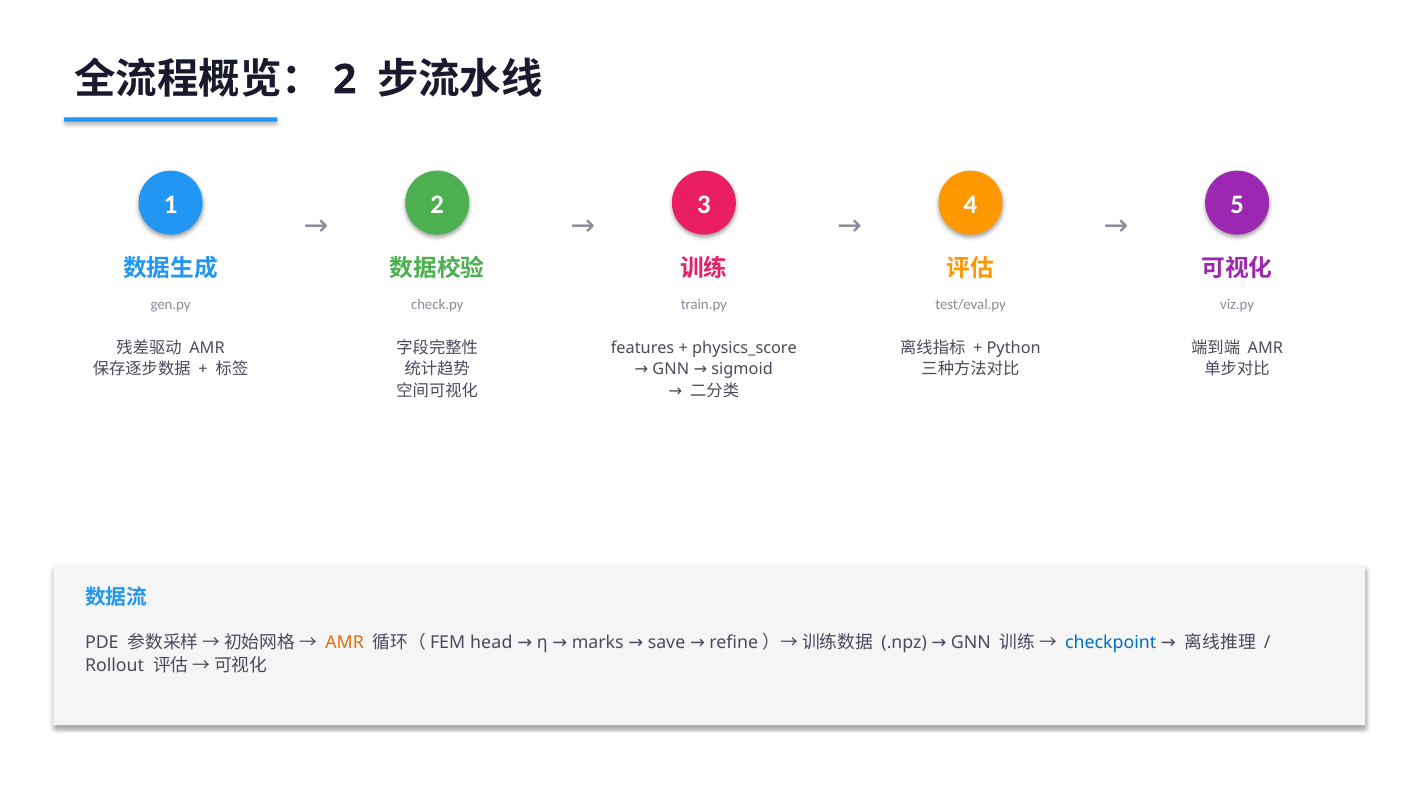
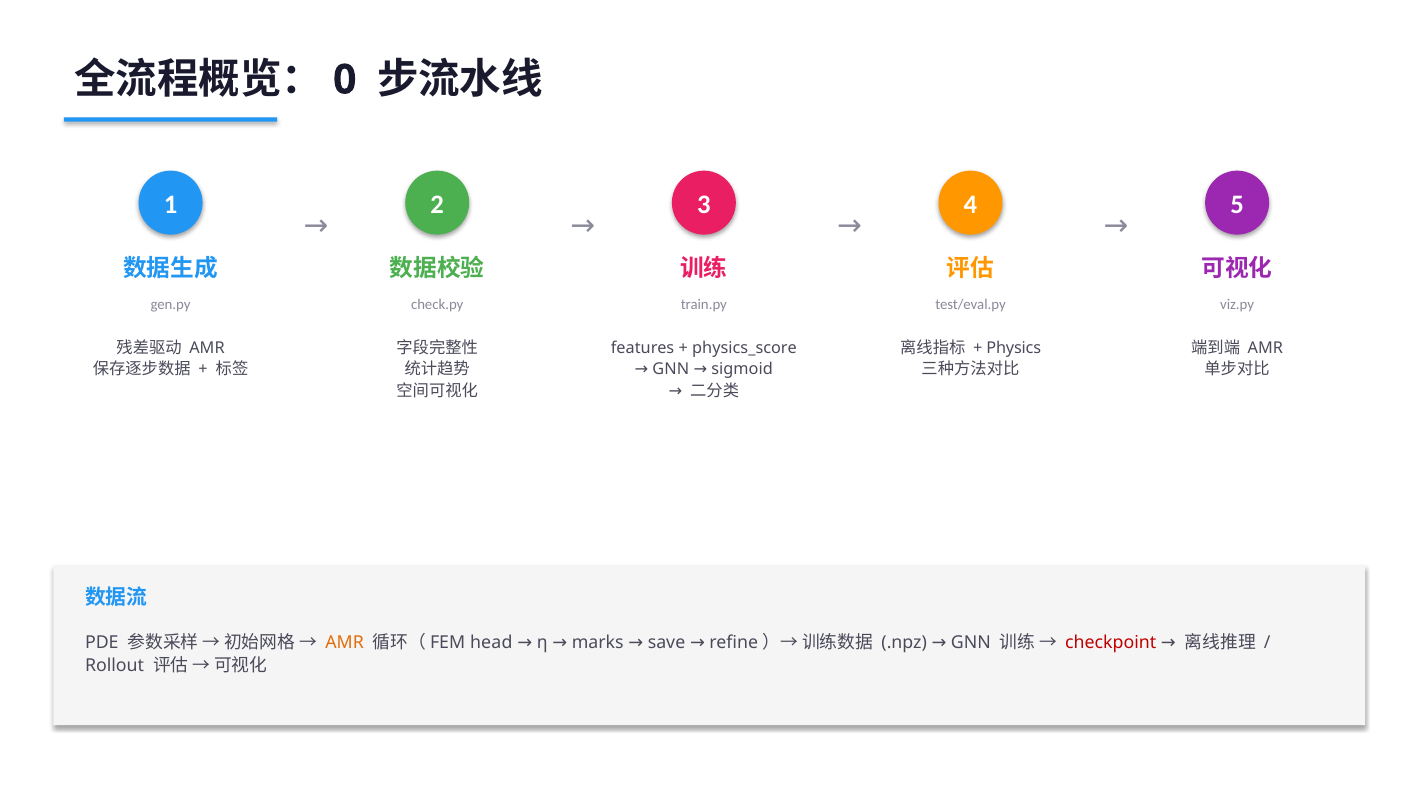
2: 2 -> 0 (345, 80)
Python: Python -> Physics (1014, 348)
checkpoint colour: blue -> red (1111, 643)
